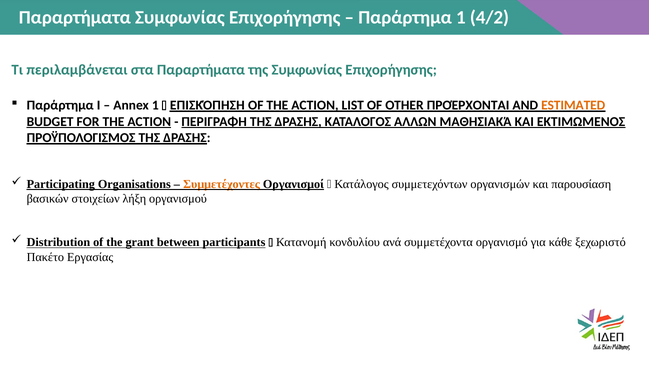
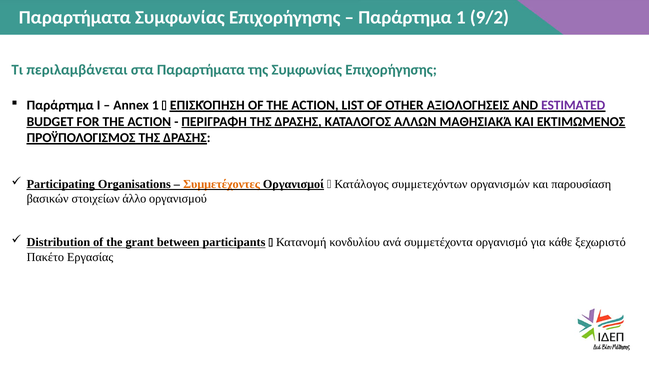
4/2: 4/2 -> 9/2 (489, 17)
ΠΡΟΈΡΧΟΝΤΑΙ: ΠΡΟΈΡΧΟΝΤΑΙ -> ΑΞΙΟΛΟΓΗΣΕΙΣ (468, 105)
ESTIMATED colour: orange -> purple (573, 105)
λήξη: λήξη -> άλλο (134, 199)
